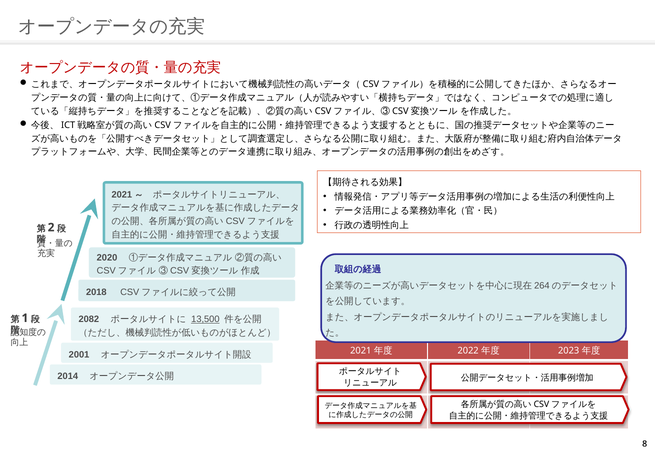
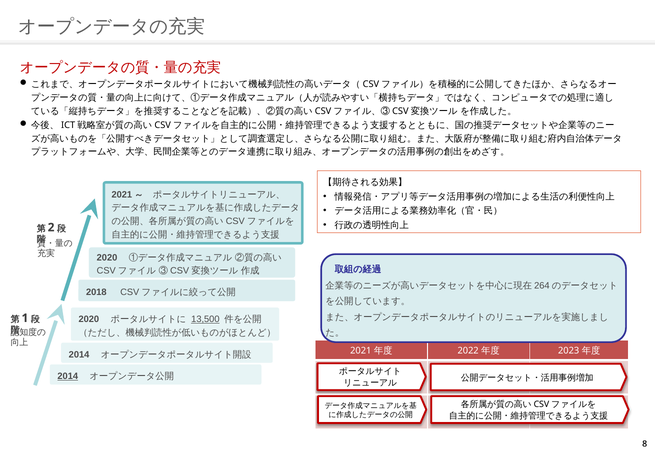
2082: 2082 -> 2020 (89, 320)
2001: 2001 -> 2014 (79, 355)
2014 underline: none -> present (68, 377)
